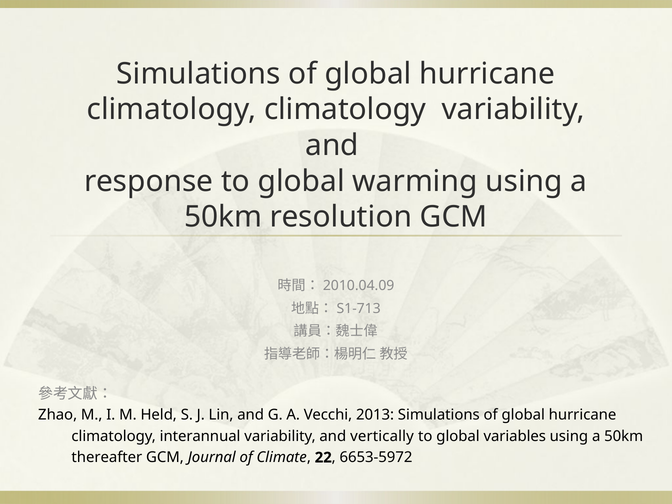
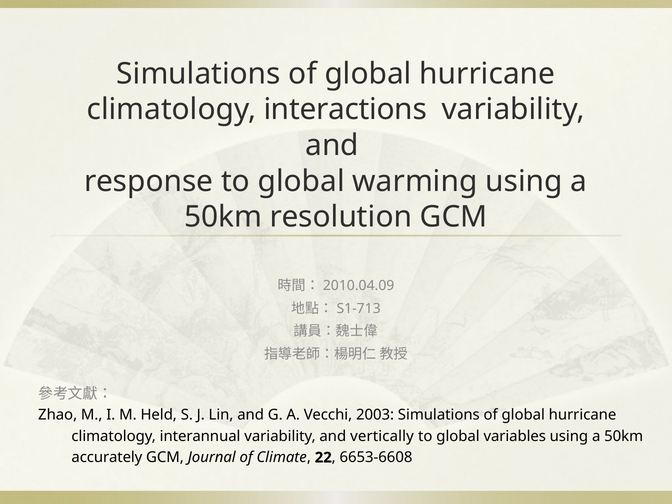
climatology climatology: climatology -> interactions (345, 110)
2013: 2013 -> 2003 (375, 415)
thereafter: thereafter -> accurately (107, 458)
6653-5972: 6653-5972 -> 6653-6608 (376, 458)
